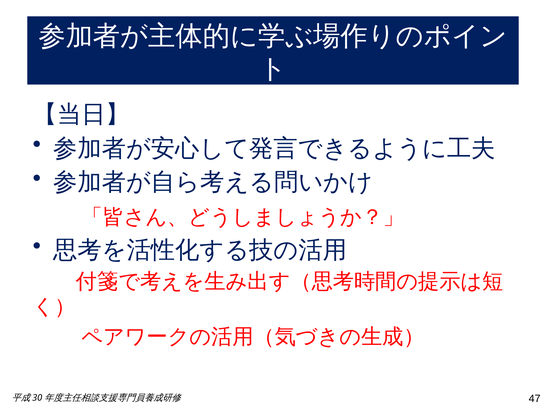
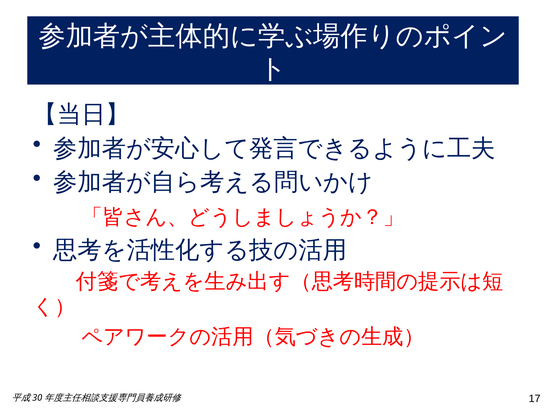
47: 47 -> 17 (535, 399)
